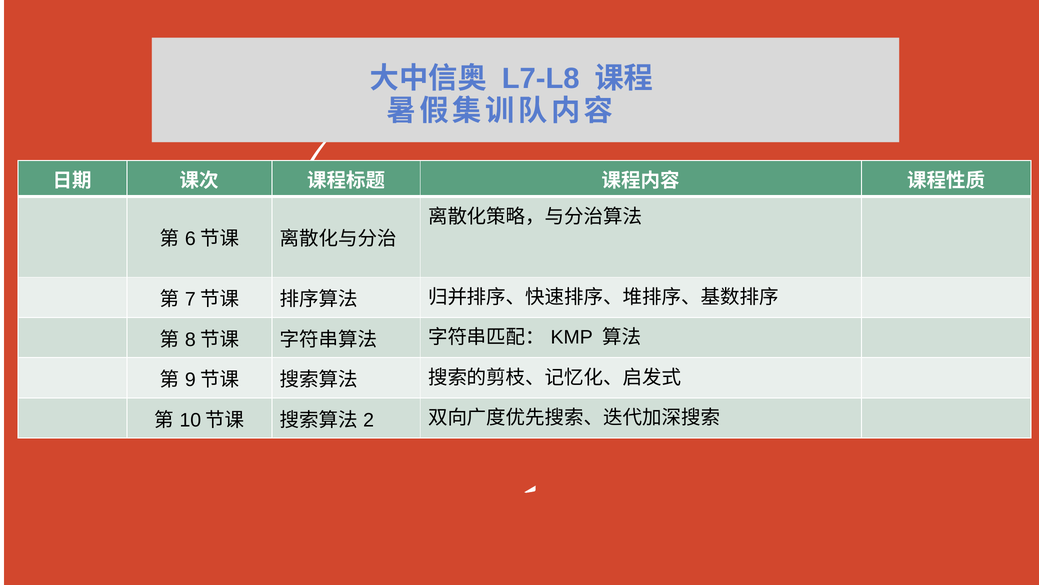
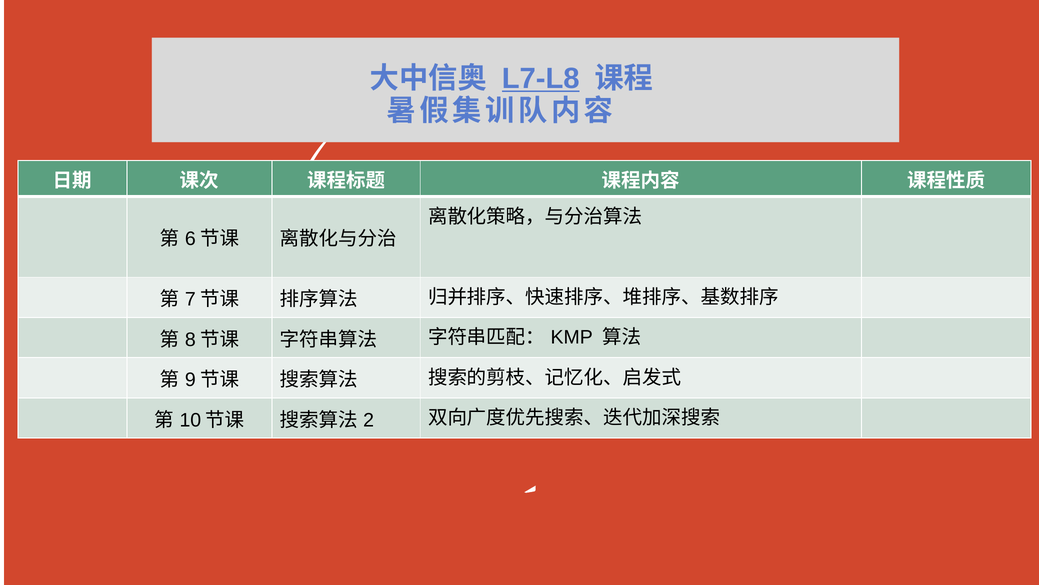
L7-L8 underline: none -> present (541, 79)
